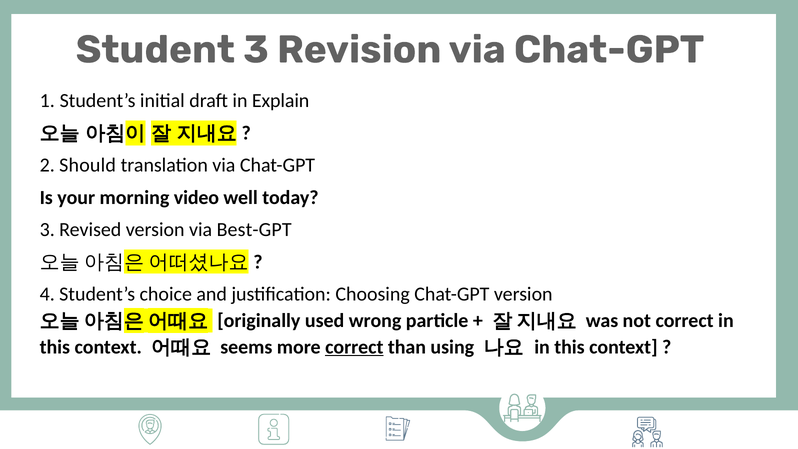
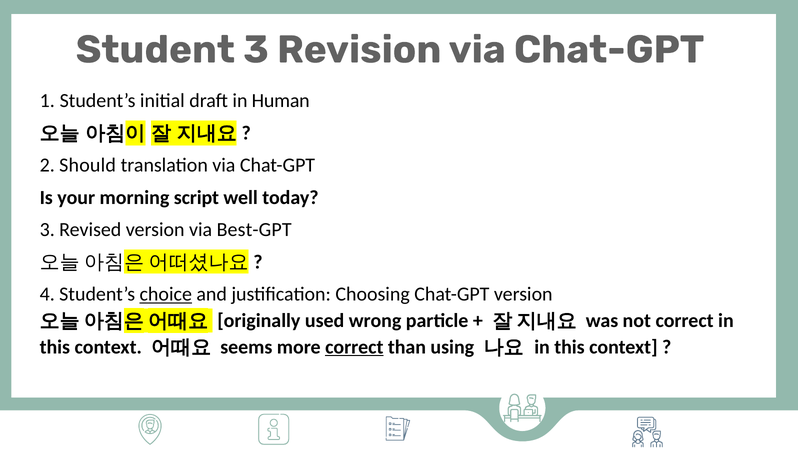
Explain: Explain -> Human (281, 101)
video: video -> script (196, 197)
choice underline: none -> present (166, 294)
